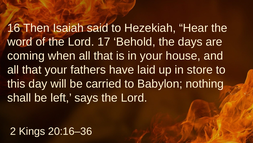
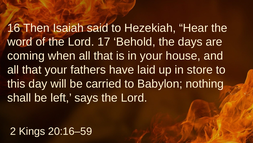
20:16–36: 20:16–36 -> 20:16–59 (70, 131)
